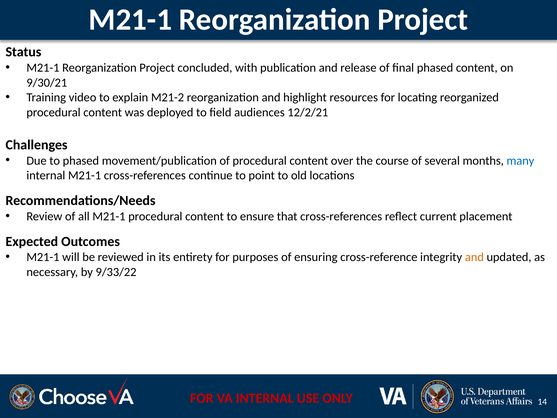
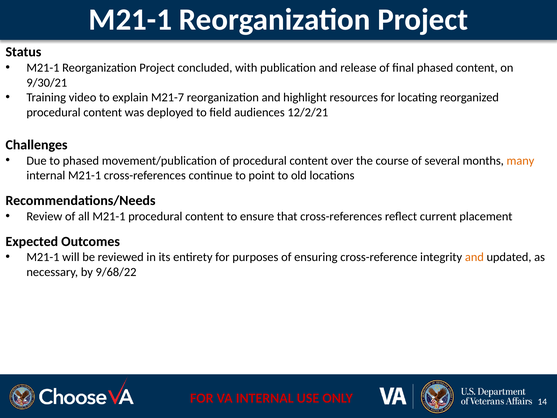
M21-2: M21-2 -> M21-7 (168, 97)
many colour: blue -> orange (520, 160)
9/33/22: 9/33/22 -> 9/68/22 (116, 272)
